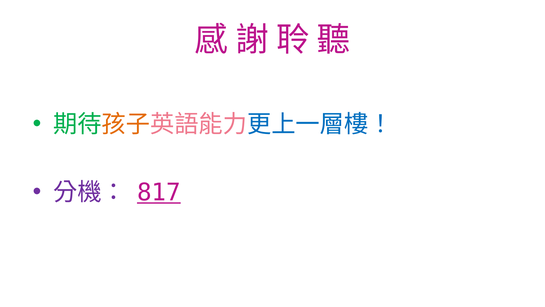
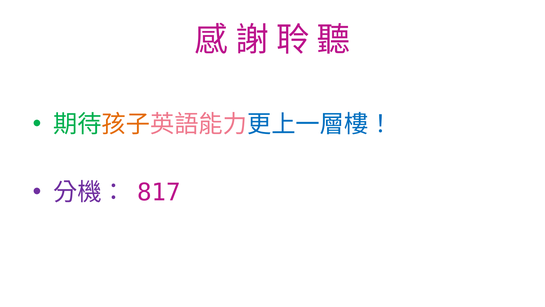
817 underline: present -> none (159, 192)
